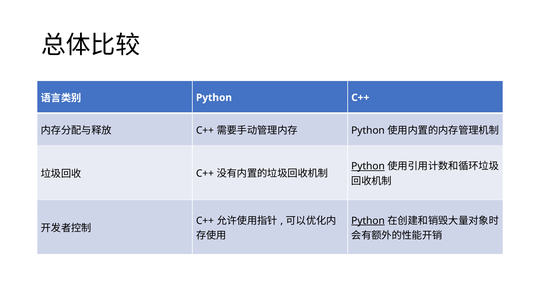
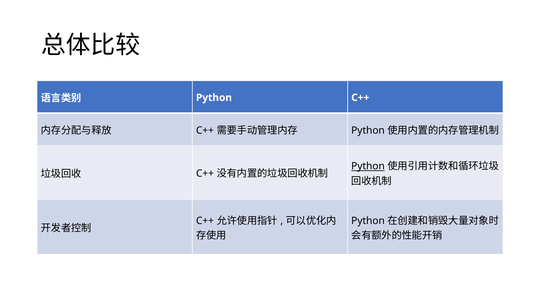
Python underline: present -> none (368, 220)
